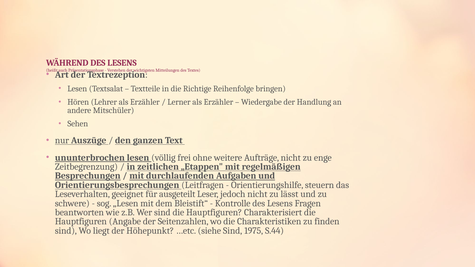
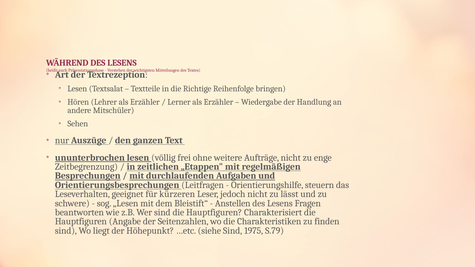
ausgeteilt: ausgeteilt -> kürzeren (177, 194)
Kontrolle: Kontrolle -> Anstellen (233, 203)
S.44: S.44 -> S.79 (274, 231)
